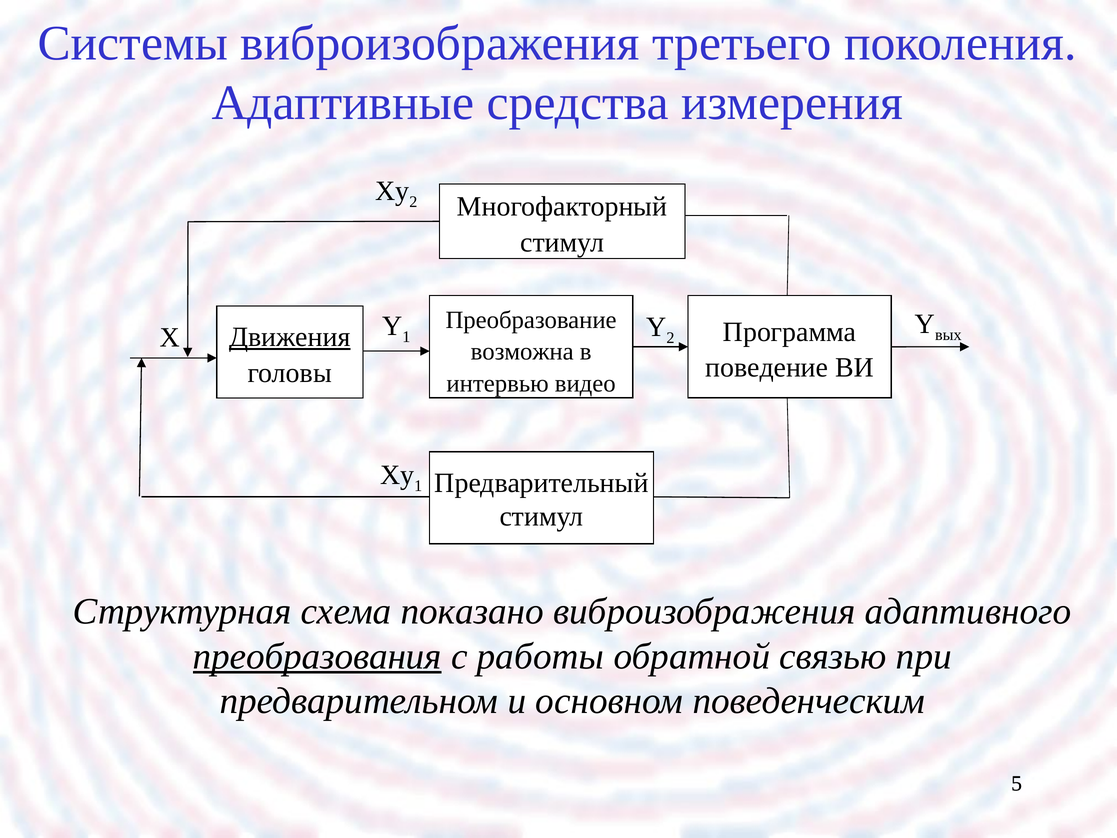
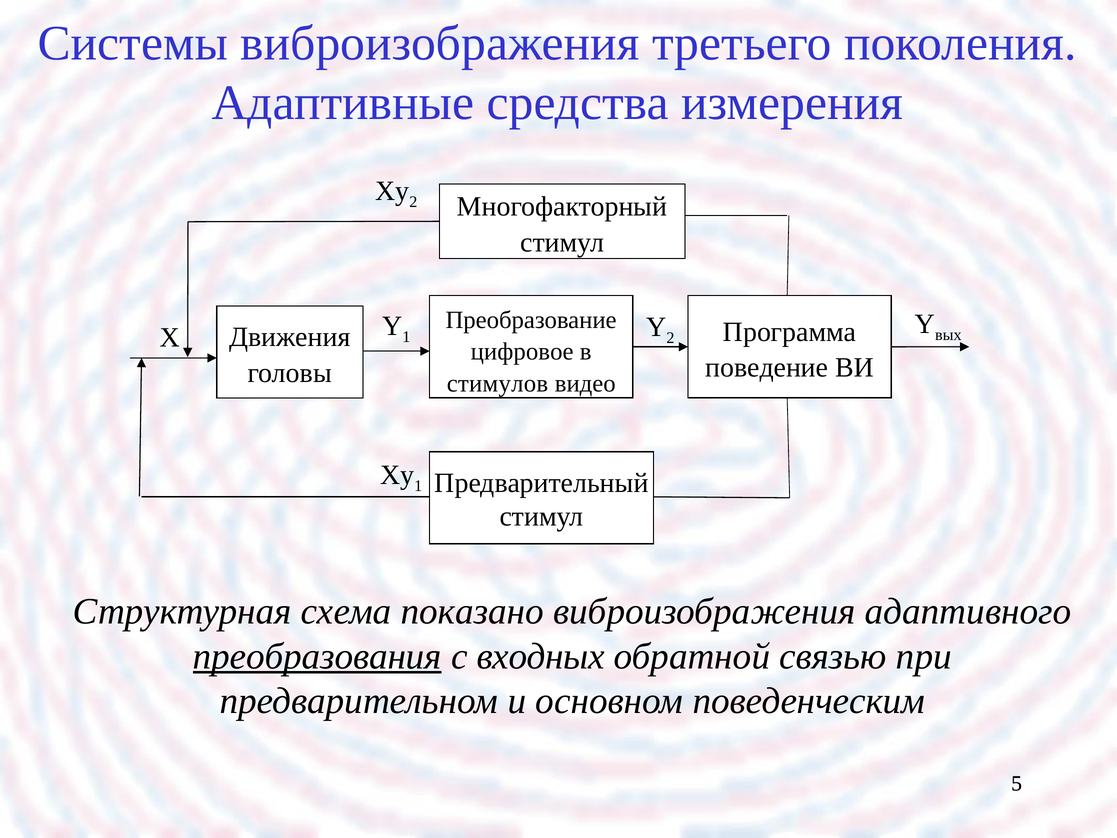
Движения underline: present -> none (290, 337)
возможна: возможна -> цифровое (522, 352)
интервью: интервью -> стимулов (497, 383)
работы: работы -> входных (541, 656)
